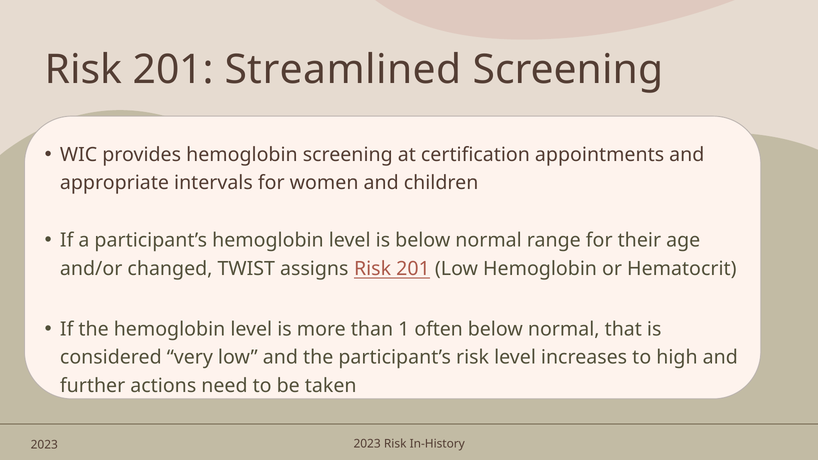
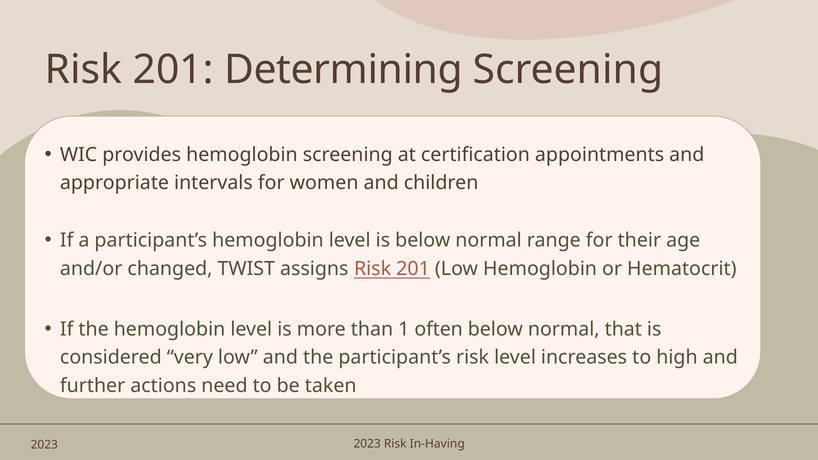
Streamlined: Streamlined -> Determining (343, 70)
In-History: In-History -> In-Having (437, 444)
